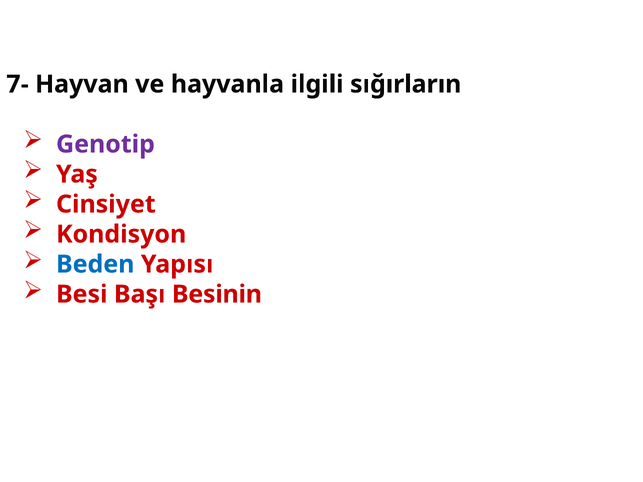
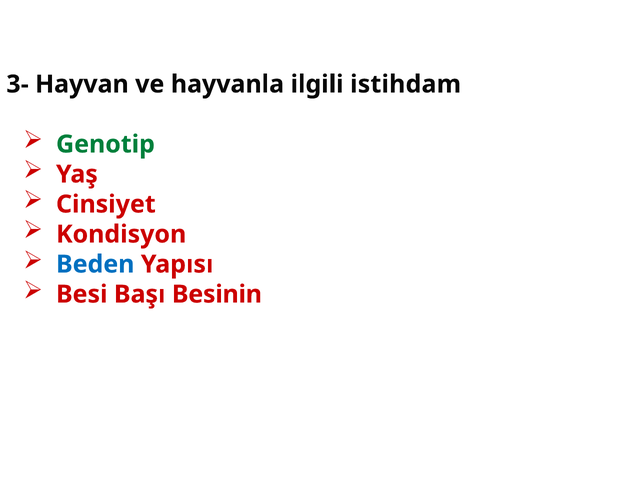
7-: 7- -> 3- (17, 84)
sığırların: sığırların -> istihdam (406, 84)
Genotip colour: purple -> green (105, 144)
